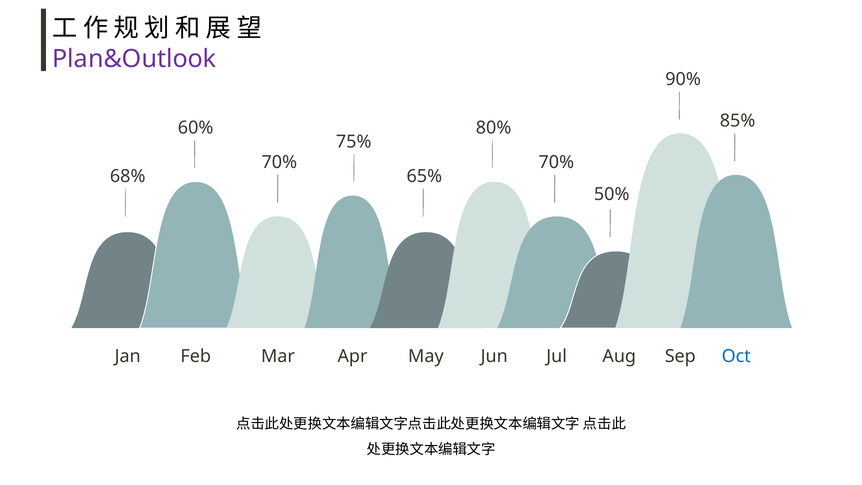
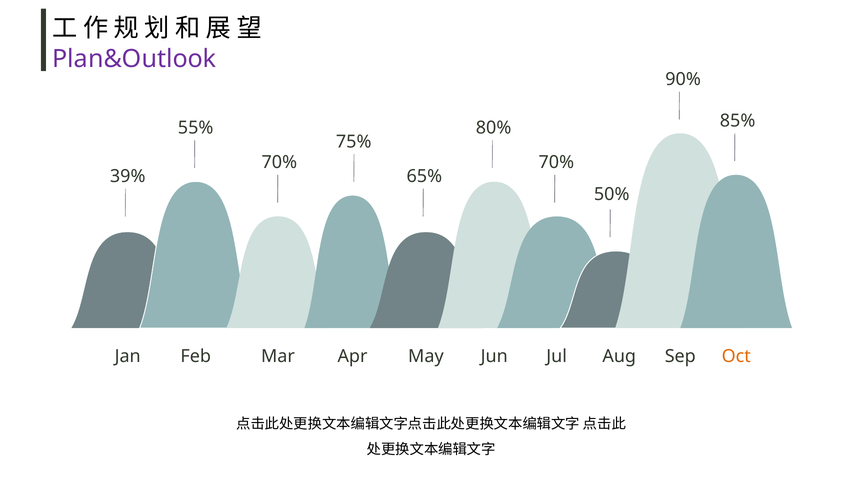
60%: 60% -> 55% (196, 128)
68%: 68% -> 39% (128, 176)
Oct colour: blue -> orange (736, 356)
